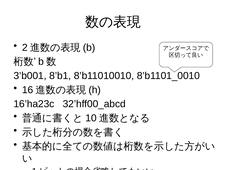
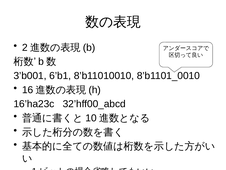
8’b1: 8’b1 -> 6’b1 (60, 76)
